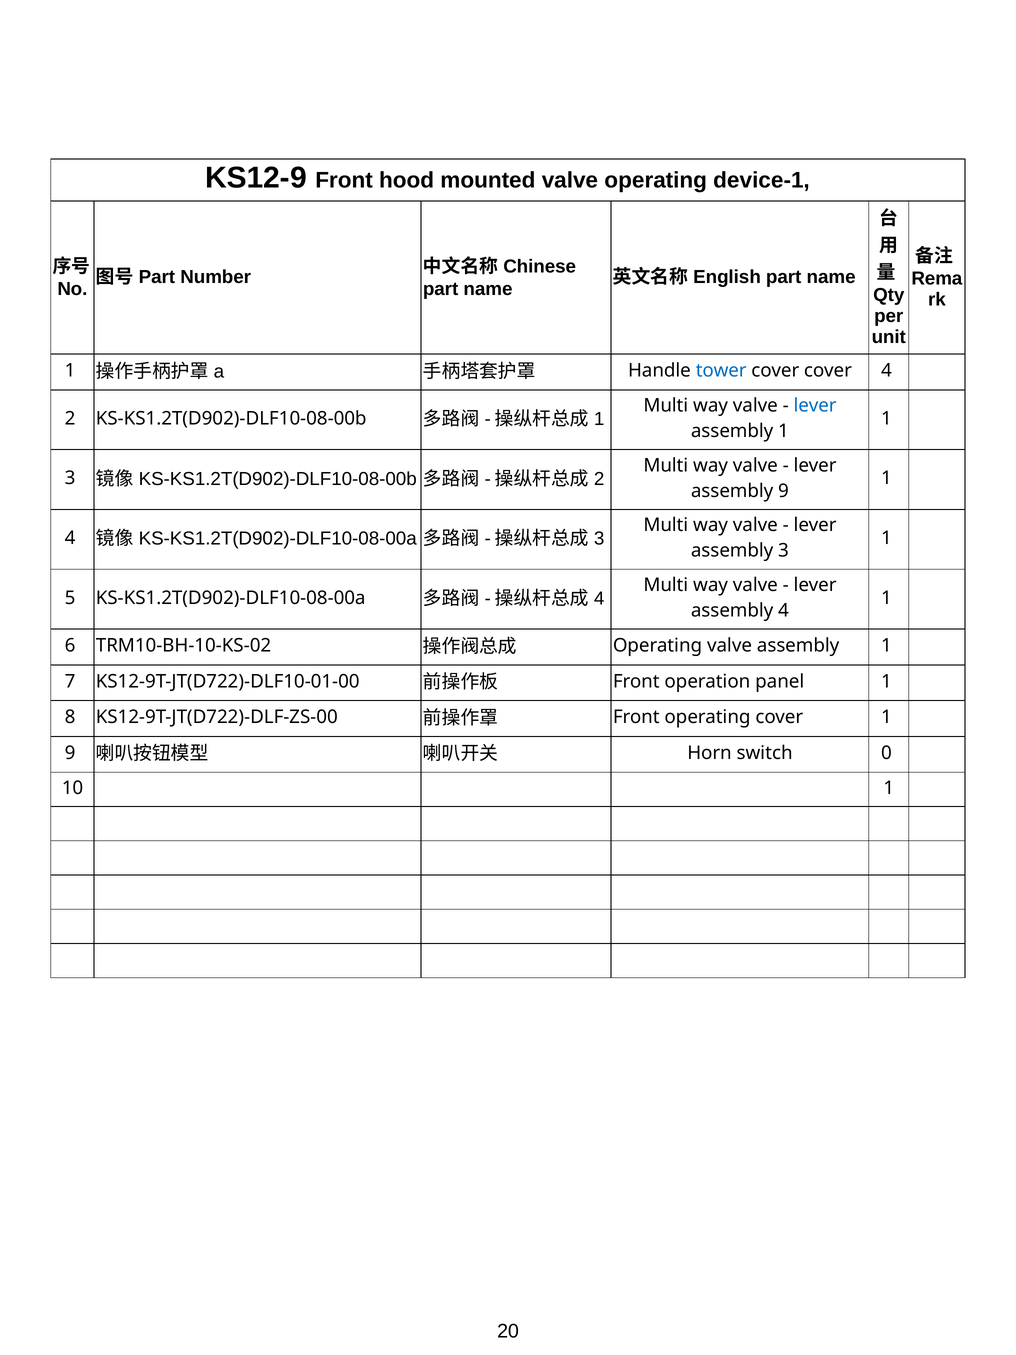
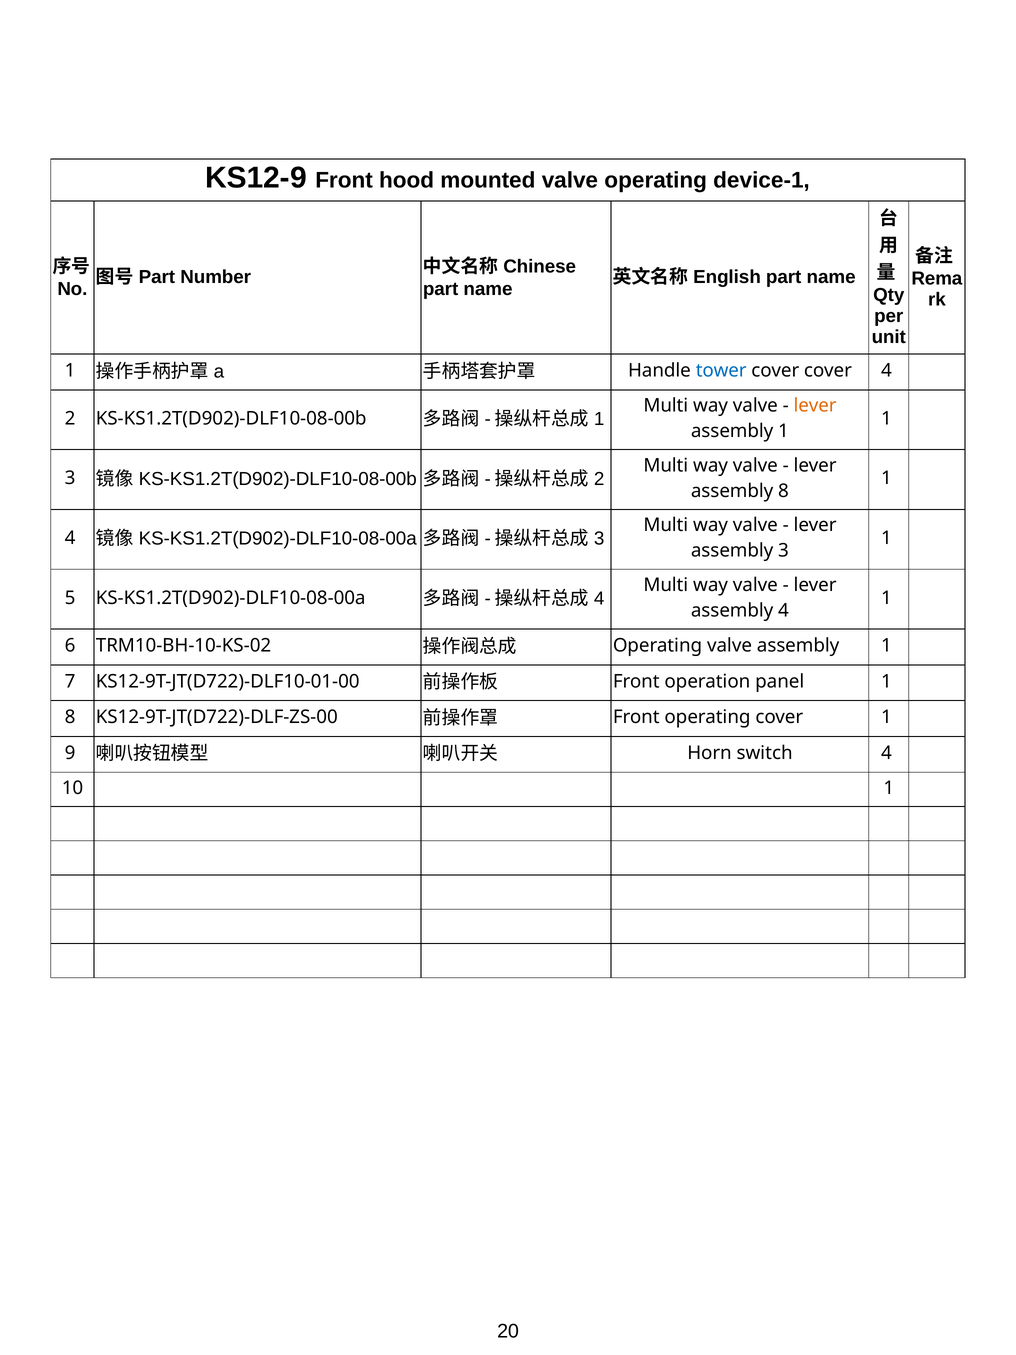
lever colour: blue -> orange (815, 406)
assembly 9: 9 -> 8 (783, 491)
switch 0: 0 -> 4 (886, 753)
